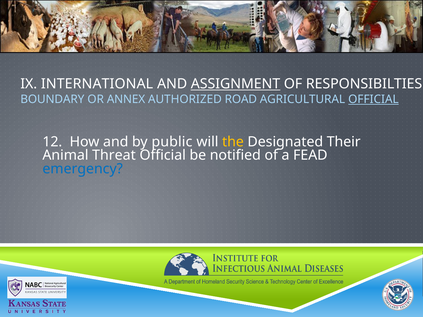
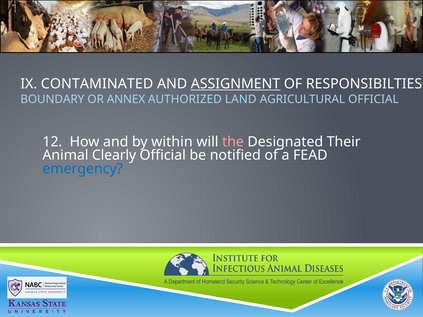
INTERNATIONAL: INTERNATIONAL -> CONTAMINATED (97, 84)
ROAD: ROAD -> LAND (241, 99)
OFFICIAL underline: present -> none (373, 99)
public: public -> within (172, 142)
the colour: yellow -> pink (233, 142)
Threat: Threat -> Clearly (114, 155)
